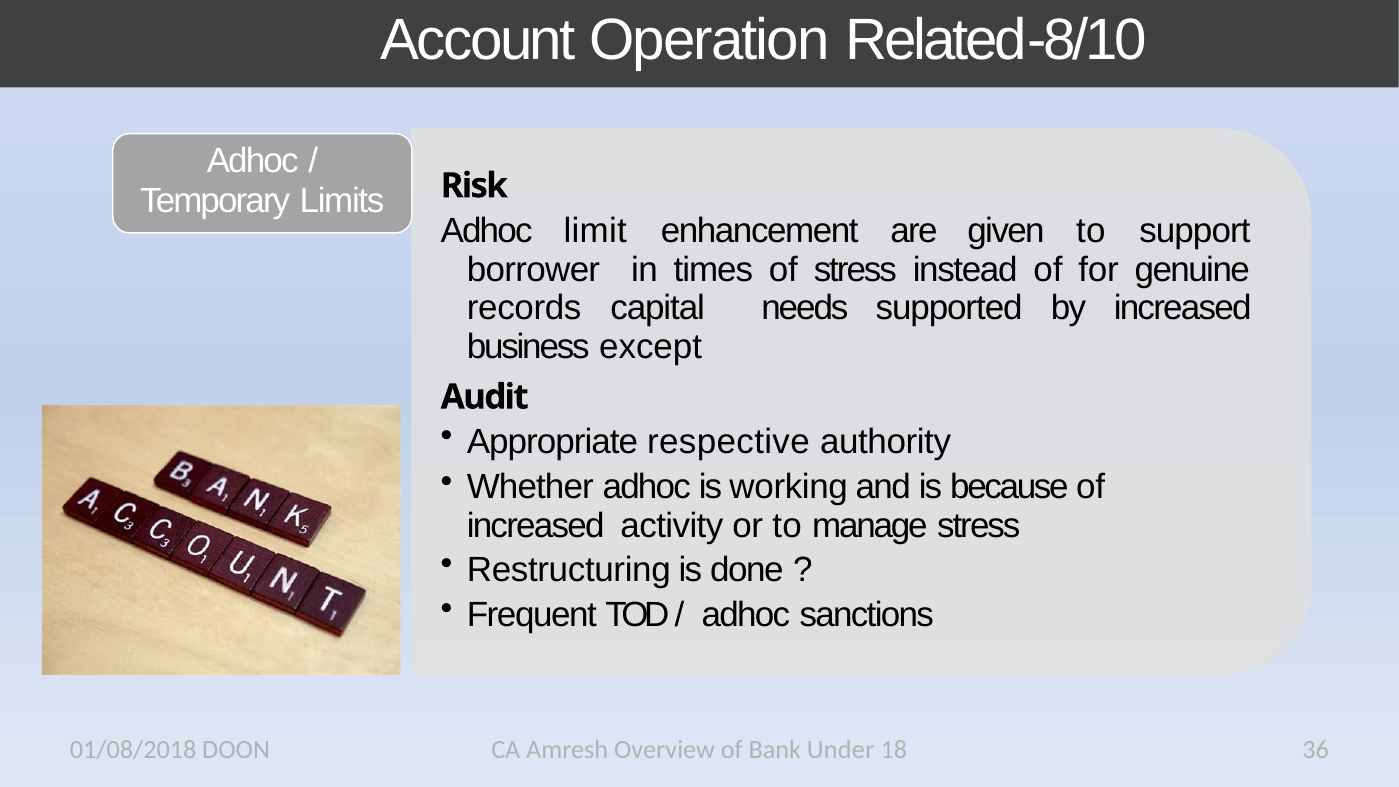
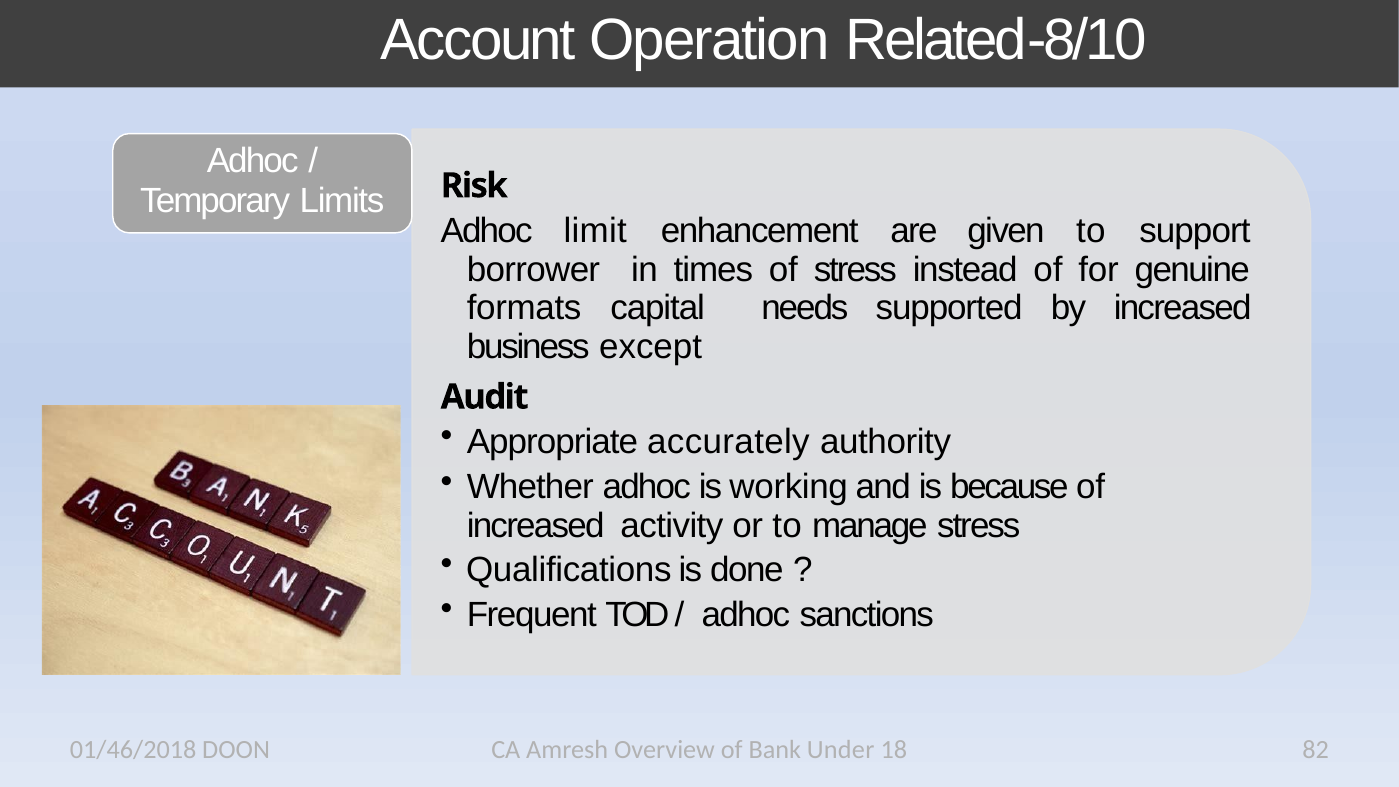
records: records -> formats (524, 308)
respective: respective -> accurately (728, 442)
Restructuring: Restructuring -> Qualifications (569, 570)
01/08/2018: 01/08/2018 -> 01/46/2018 (133, 749)
36: 36 -> 82 (1316, 749)
